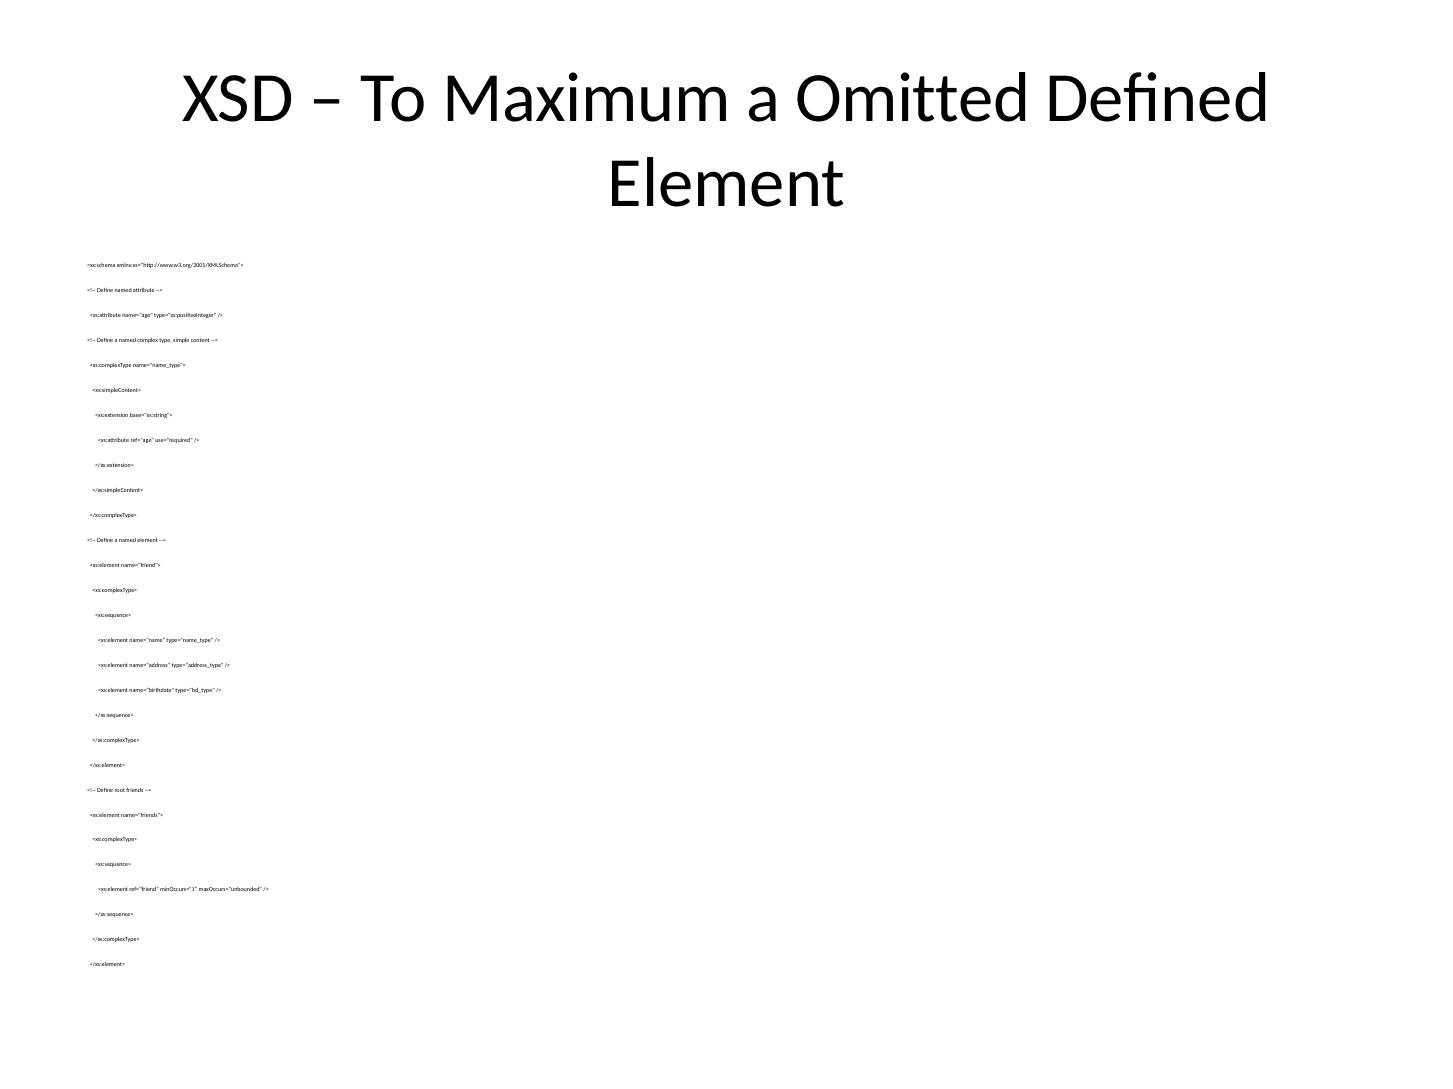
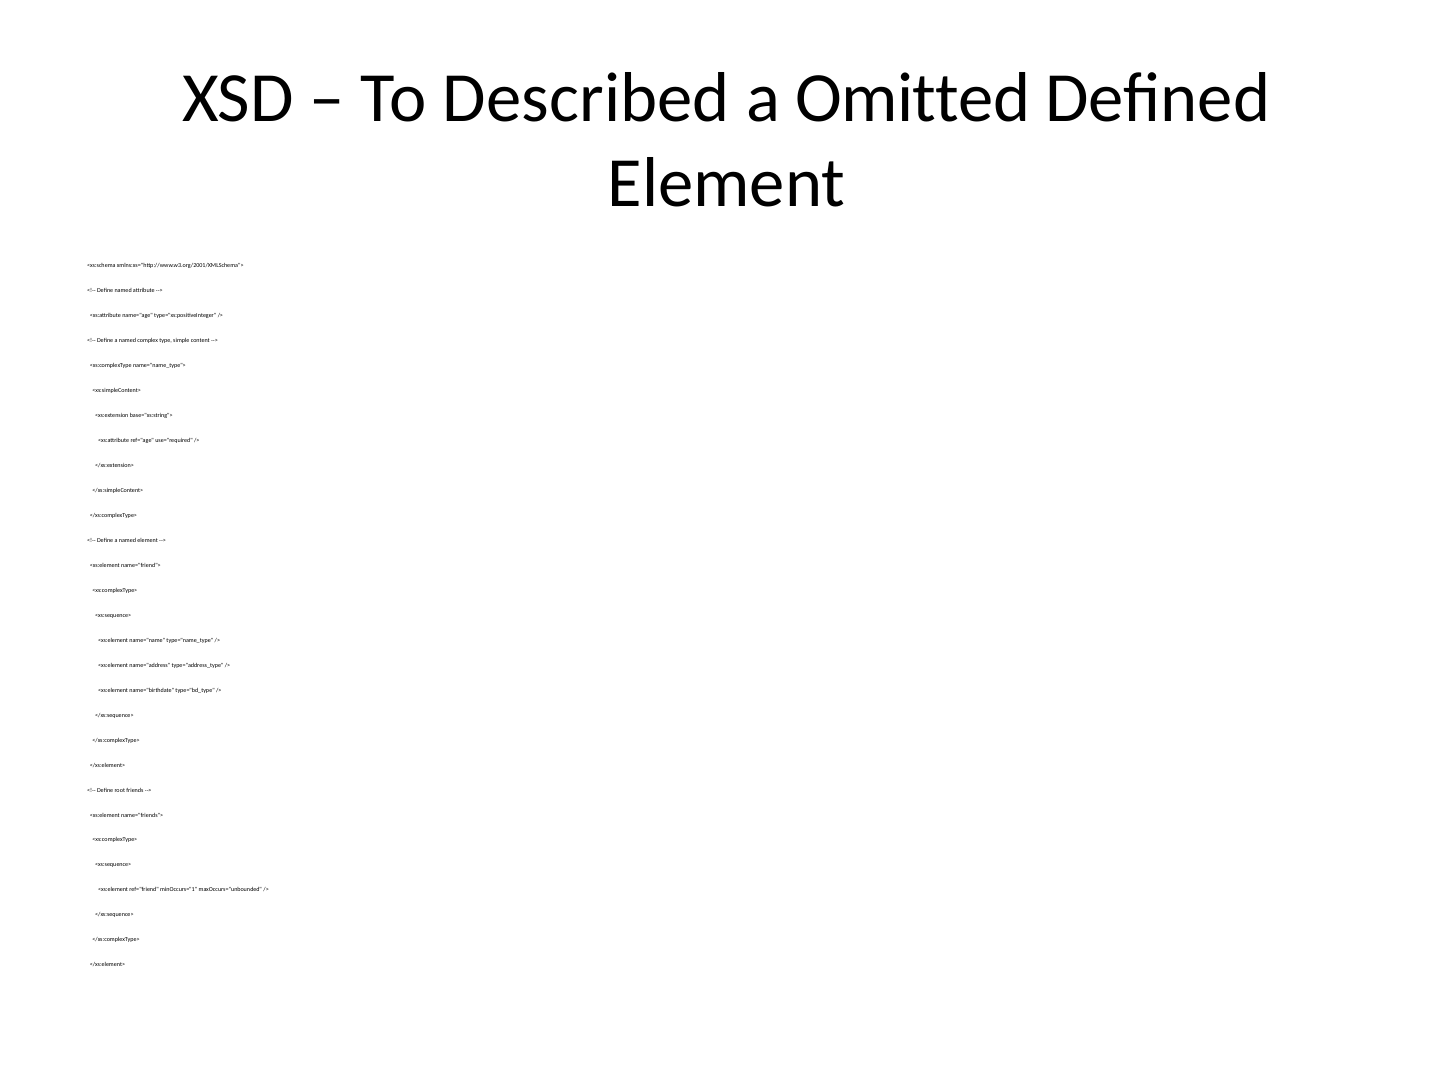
Maximum: Maximum -> Described (586, 98)
